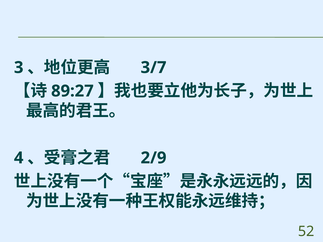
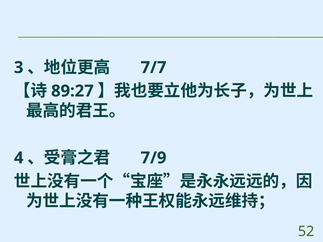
3/7: 3/7 -> 7/7 (154, 68)
2/9: 2/9 -> 7/9 (154, 158)
